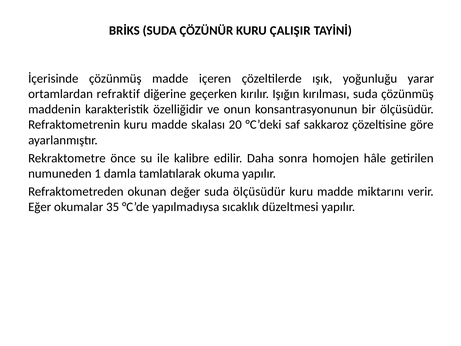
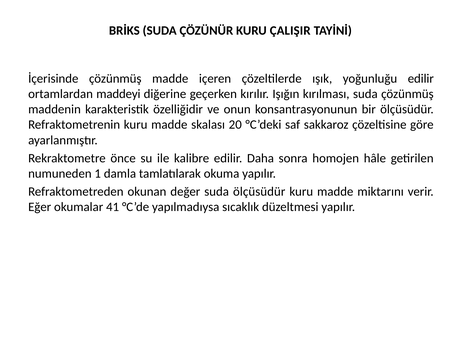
yoğunluğu yarar: yarar -> edilir (421, 78)
refraktif: refraktif -> maddeyi (118, 94)
35: 35 -> 41 (113, 207)
